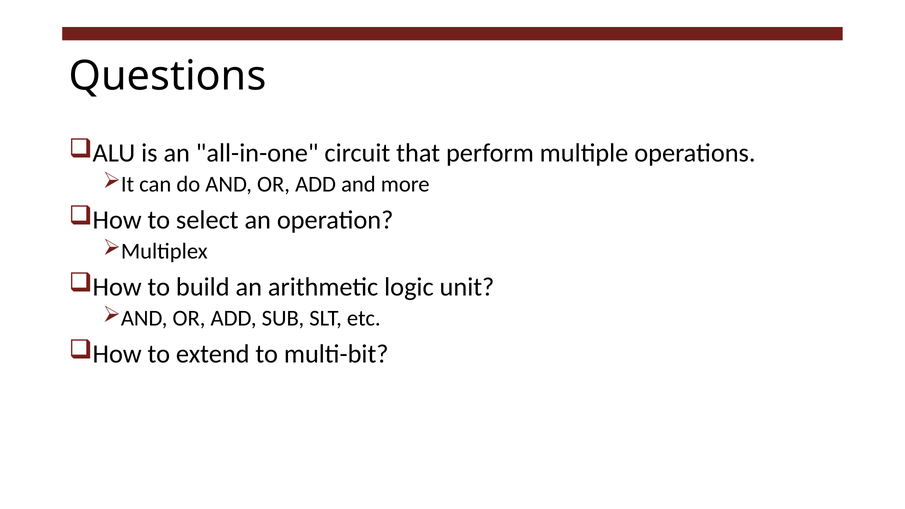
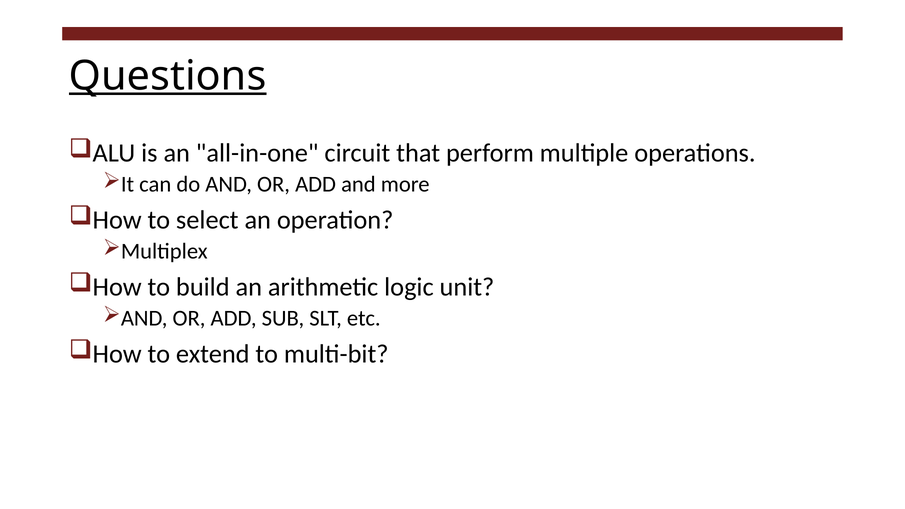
Questions underline: none -> present (168, 76)
